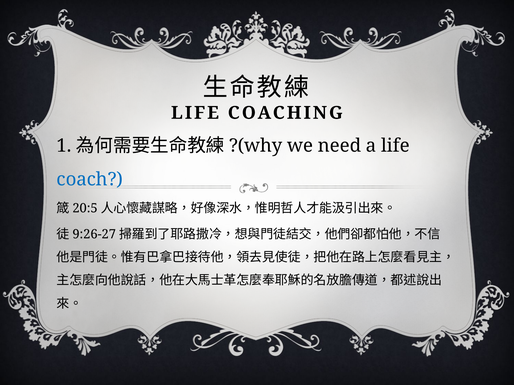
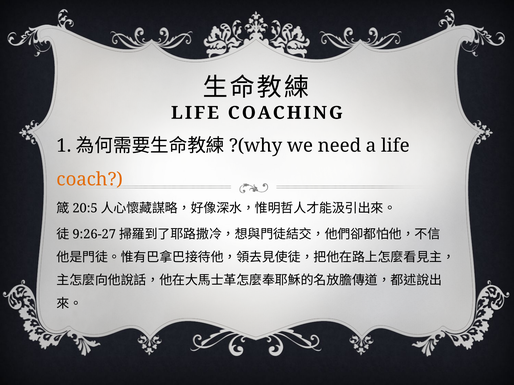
coach colour: blue -> orange (90, 179)
